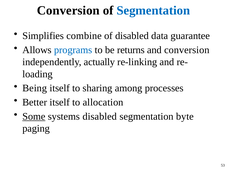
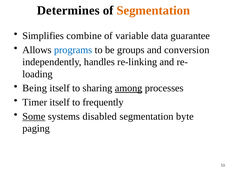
Conversion: Conversion -> Determines (68, 10)
Segmentation colour: blue -> orange (153, 10)
of disabled: disabled -> variable (132, 36)
returns: returns -> groups (131, 50)
actually: actually -> handles (99, 62)
among underline: none -> present (129, 88)
Better: Better -> Timer (35, 102)
allocation: allocation -> frequently (103, 102)
